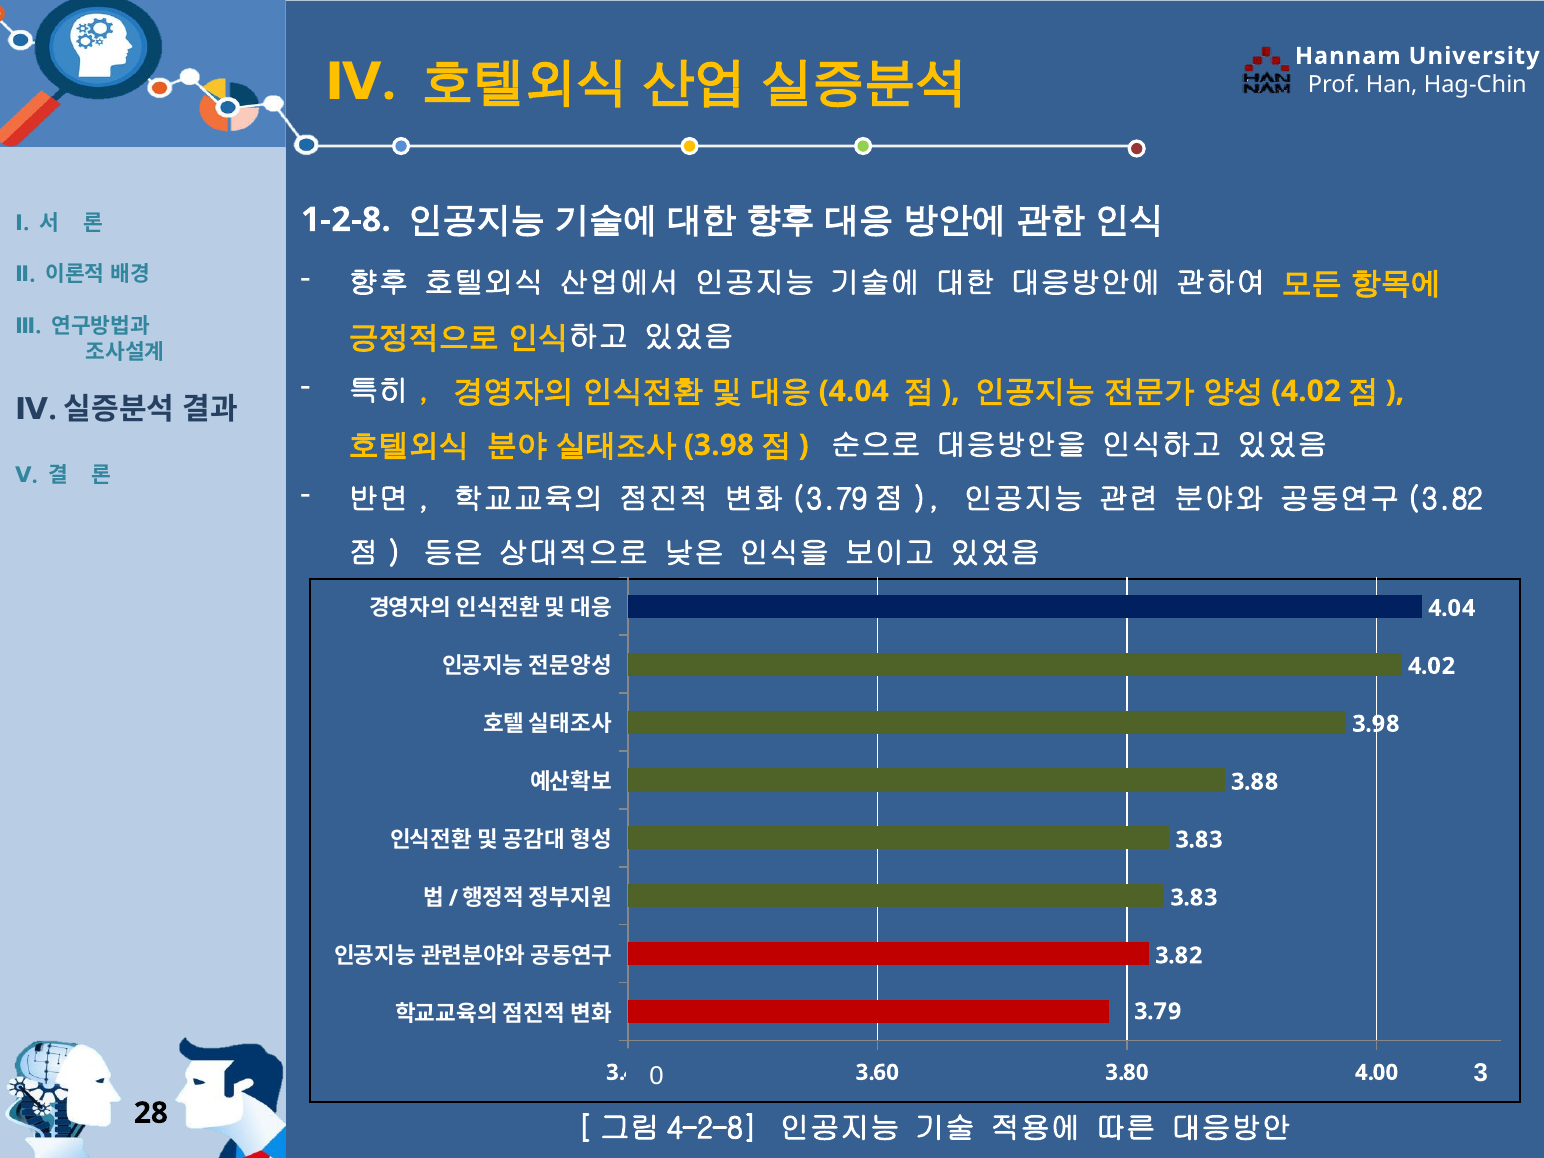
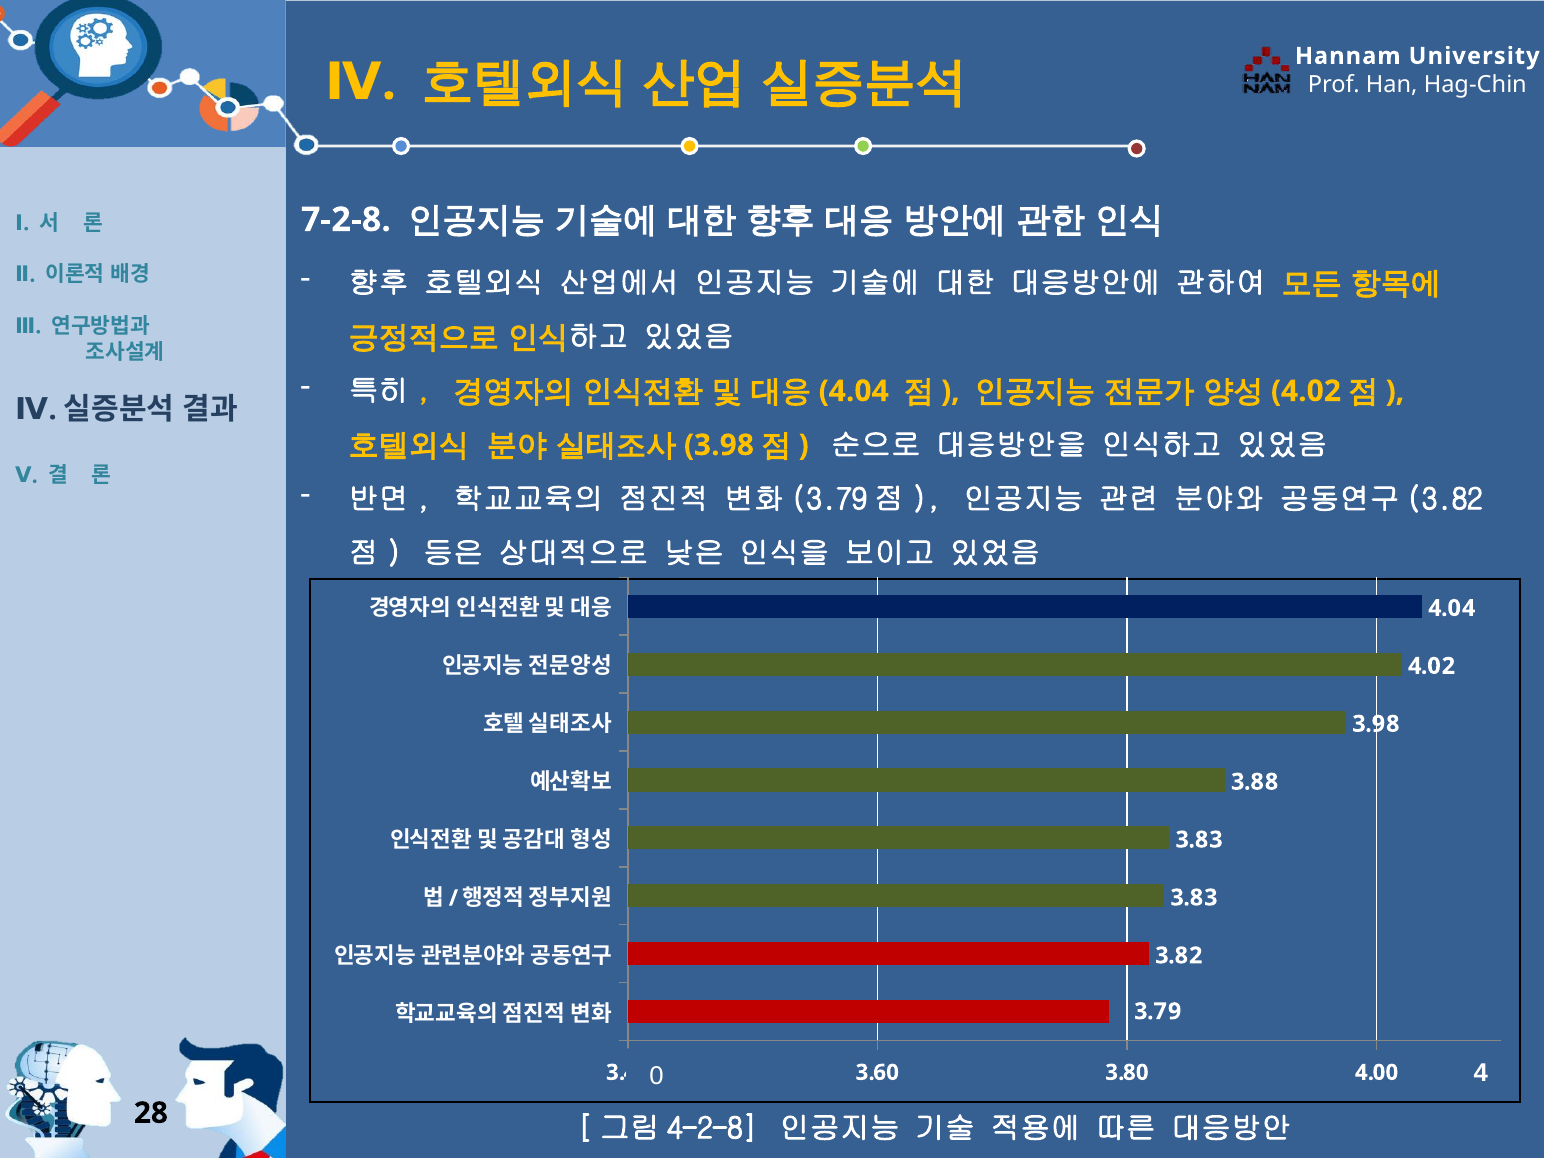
1-2-8: 1-2-8 -> 7-2-8 (346, 220)
3: 3 -> 4 (1481, 1073)
